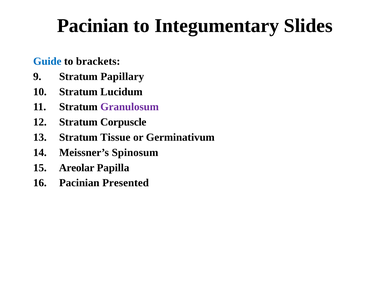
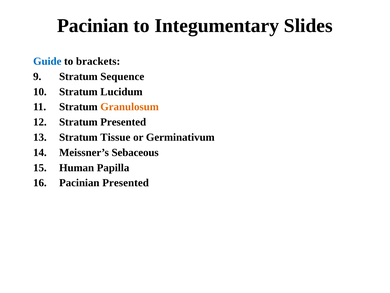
Papillary: Papillary -> Sequence (122, 76)
Granulosum colour: purple -> orange (130, 107)
Stratum Corpuscle: Corpuscle -> Presented (123, 122)
Spinosum: Spinosum -> Sebaceous (135, 152)
Areolar: Areolar -> Human (77, 167)
